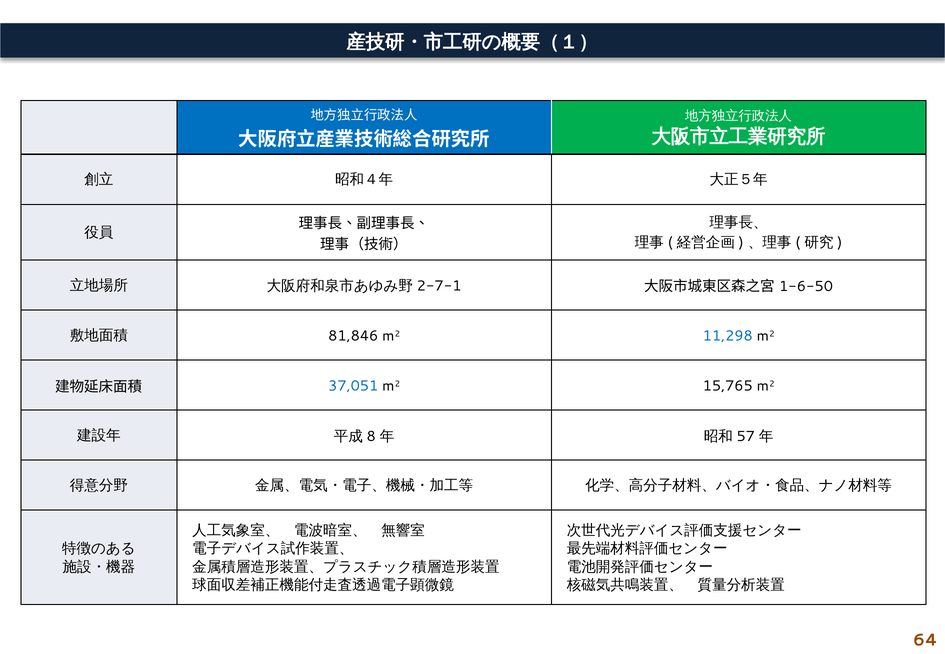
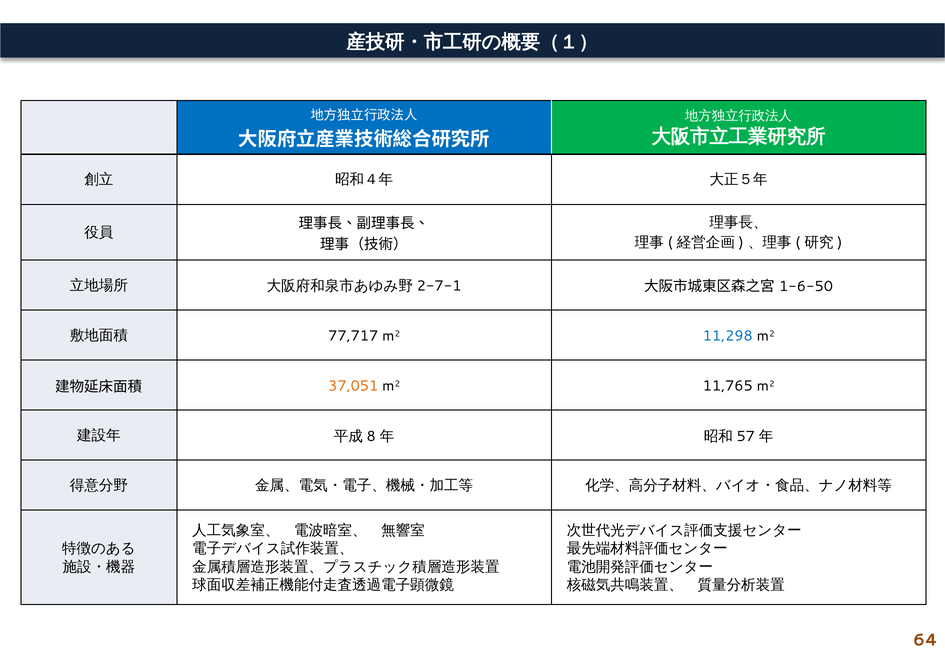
81,846: 81,846 -> 77,717 (353, 336)
37,051 colour: blue -> orange (353, 386)
15,765: 15,765 -> 11,765 (728, 386)
